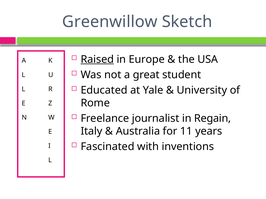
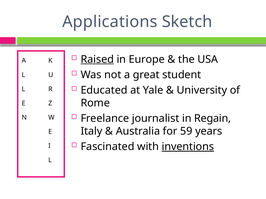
Greenwillow: Greenwillow -> Applications (110, 22)
11: 11 -> 59 (186, 132)
inventions underline: none -> present (188, 147)
